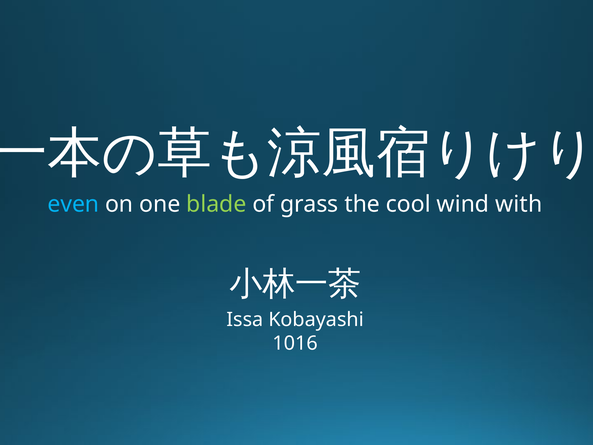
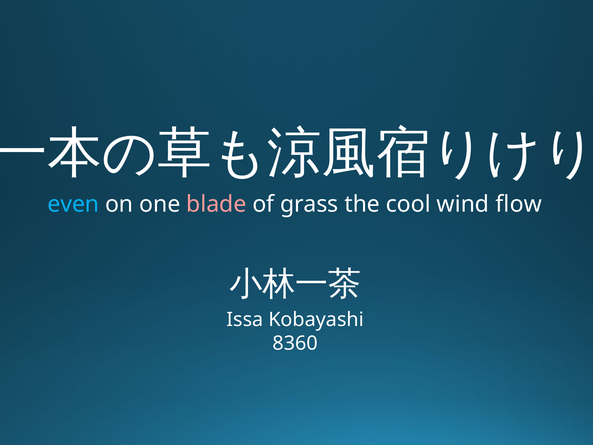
blade colour: light green -> pink (216, 204)
with: with -> flow (519, 204)
1016: 1016 -> 8360 (295, 343)
